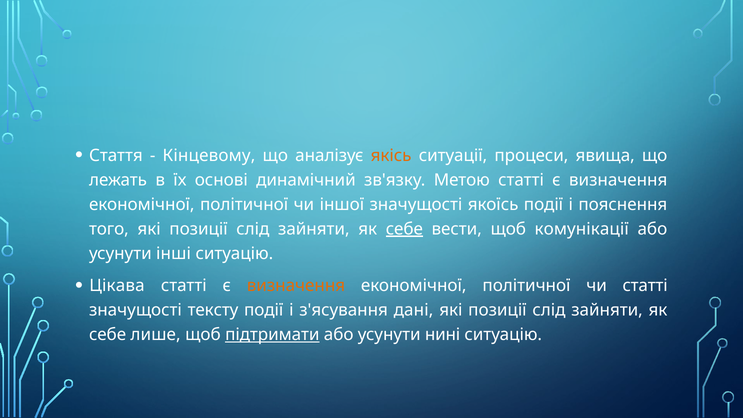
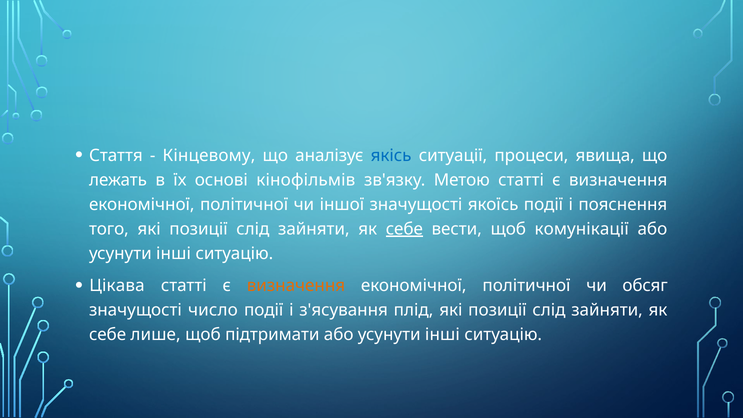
якісь colour: orange -> blue (391, 155)
динамічний: динамічний -> кінофільмів (306, 180)
чи статті: статті -> обсяг (645, 286)
тексту: тексту -> число (213, 310)
дані: дані -> плід (414, 310)
підтримати underline: present -> none (272, 335)
нині: нині -> інші (442, 335)
